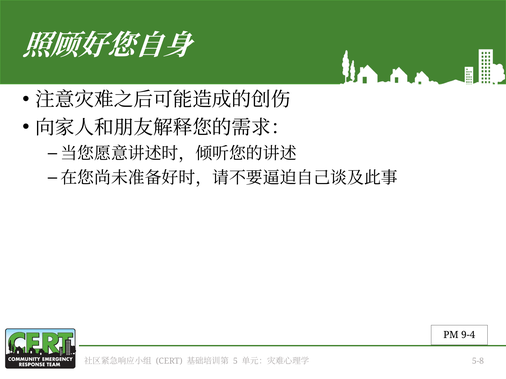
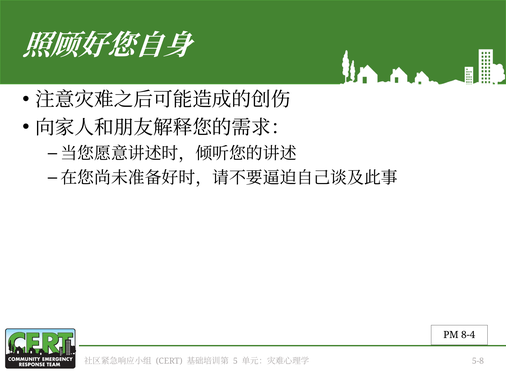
9-4: 9-4 -> 8-4 (468, 335)
